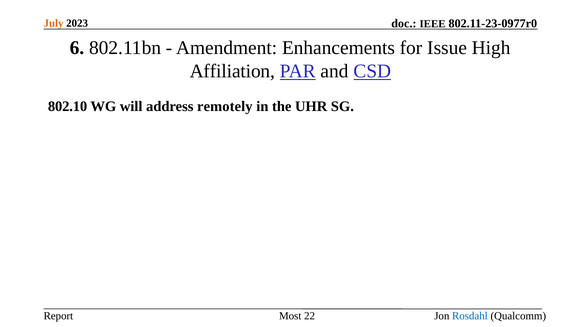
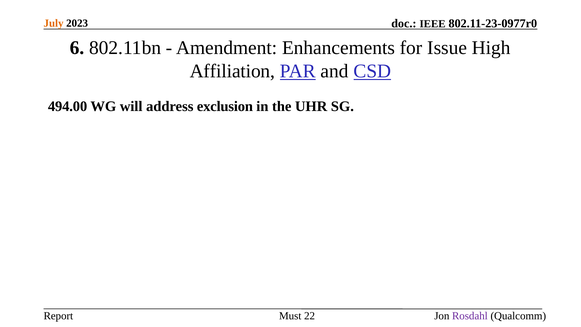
802.10: 802.10 -> 494.00 (68, 106)
remotely: remotely -> exclusion (225, 106)
Most: Most -> Must (290, 316)
Rosdahl colour: blue -> purple (470, 316)
